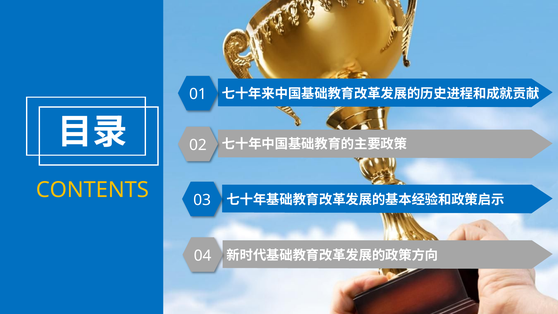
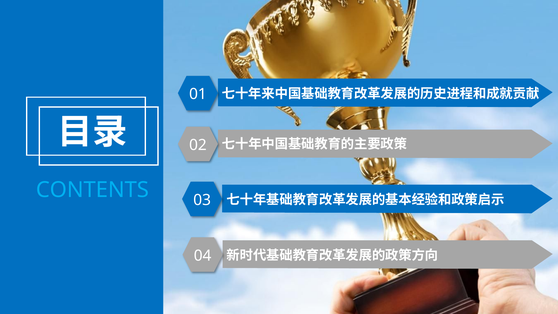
CONTENTS colour: yellow -> light blue (92, 190)
